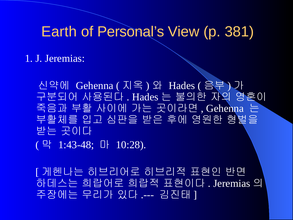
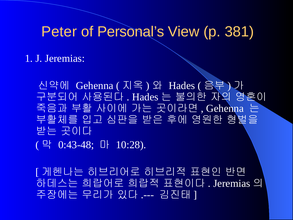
Earth: Earth -> Peter (59, 32)
1:43-48: 1:43-48 -> 0:43-48 (76, 145)
